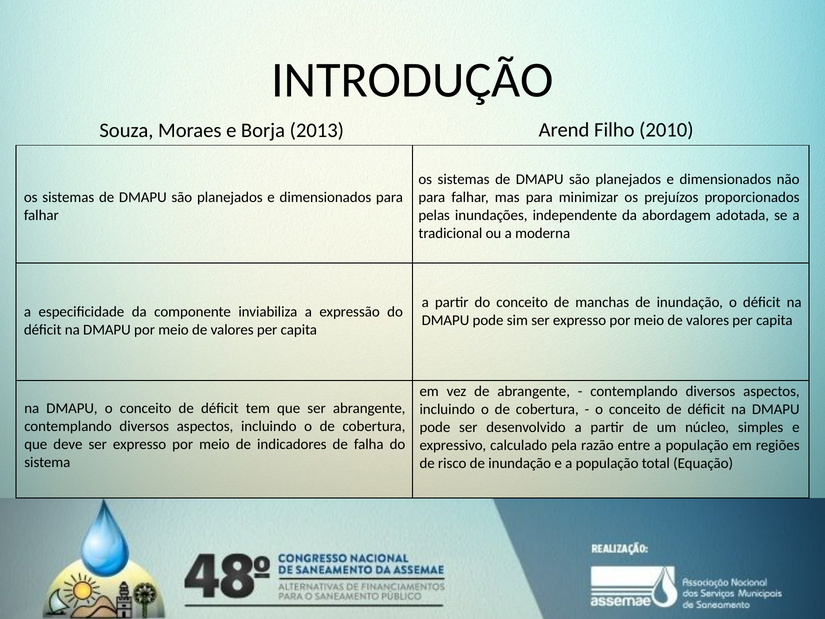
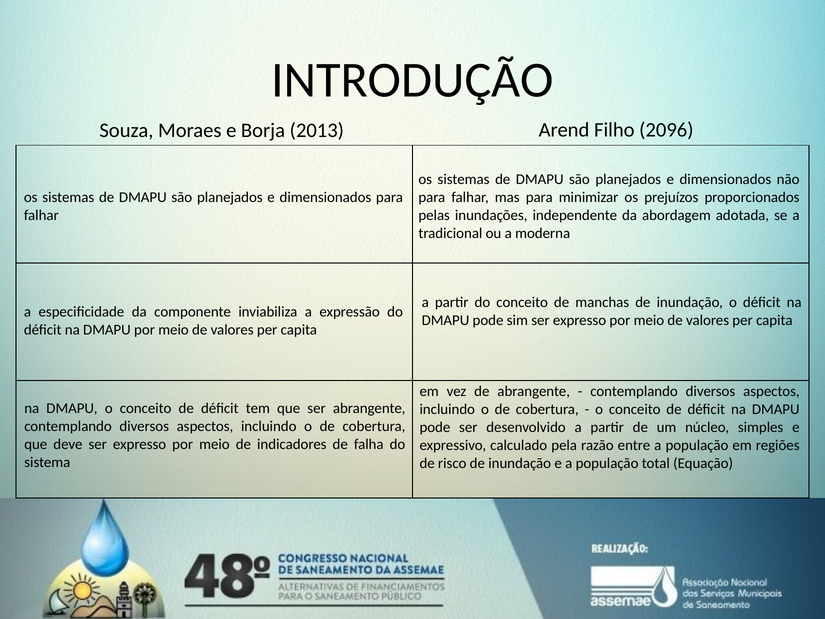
2010: 2010 -> 2096 (666, 130)
